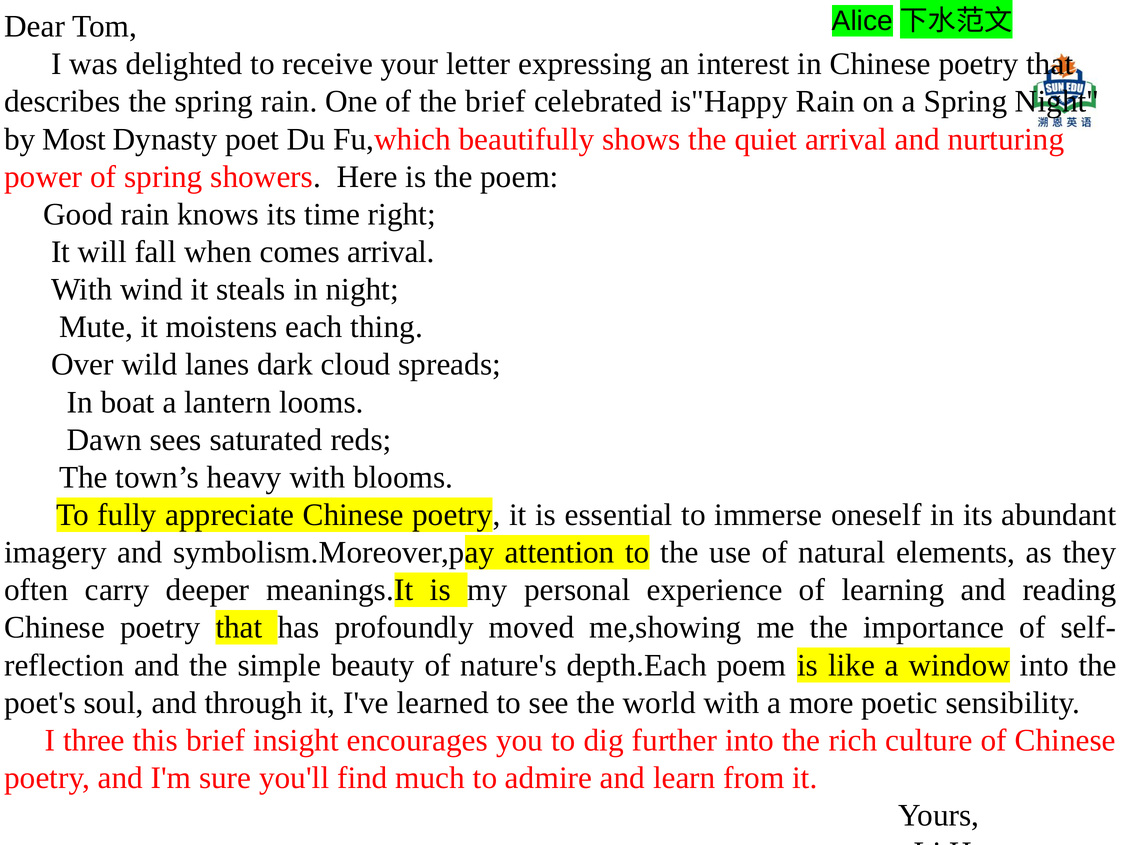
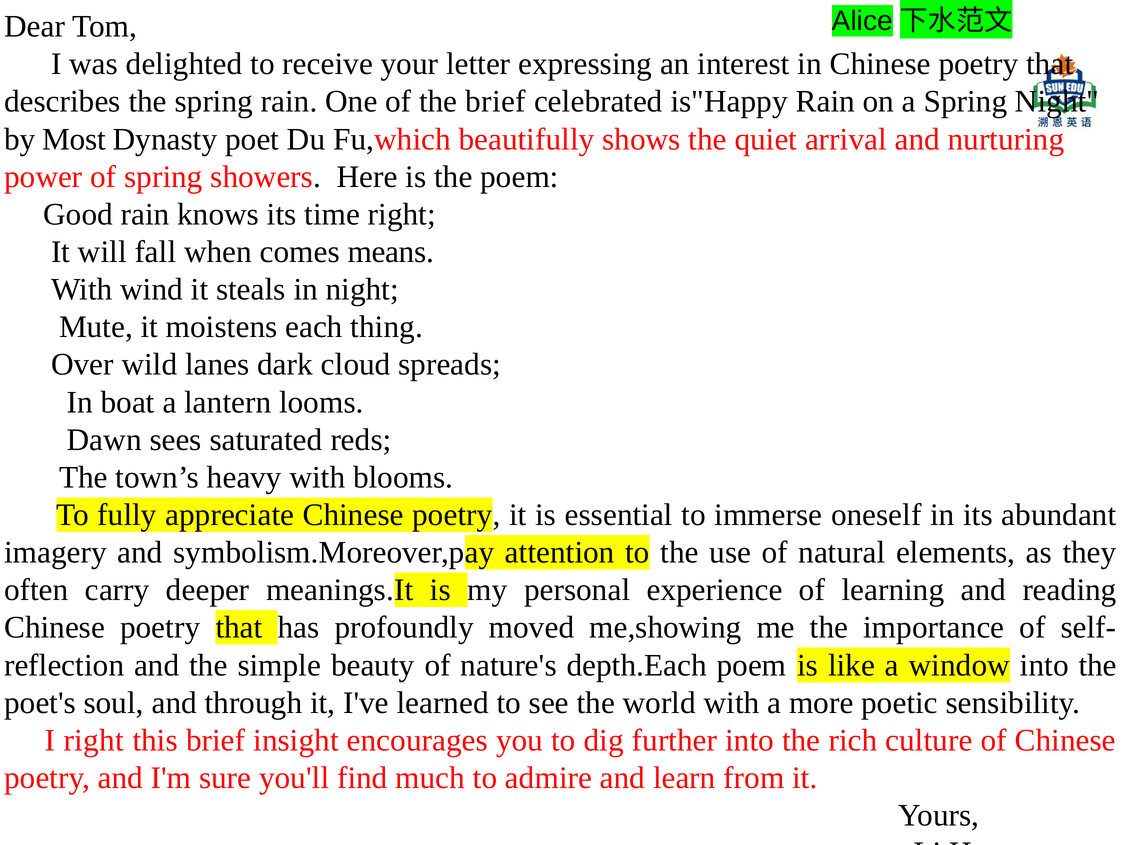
comes arrival: arrival -> means (391, 252)
I three: three -> right (94, 741)
